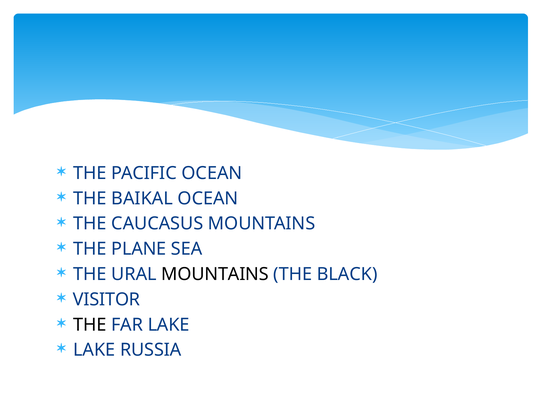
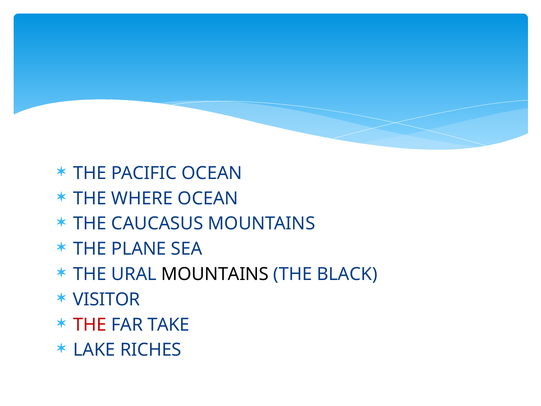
BAIKAL: BAIKAL -> WHERE (142, 198)
THE colour: black -> red (90, 325)
FAR LAKE: LAKE -> TAKE (169, 325)
RUSSIA: RUSSIA -> RICHES (151, 350)
